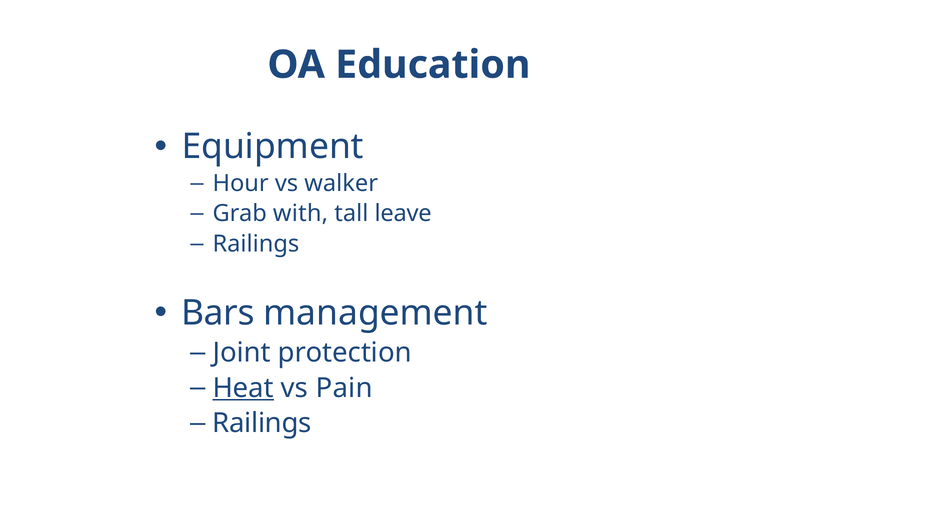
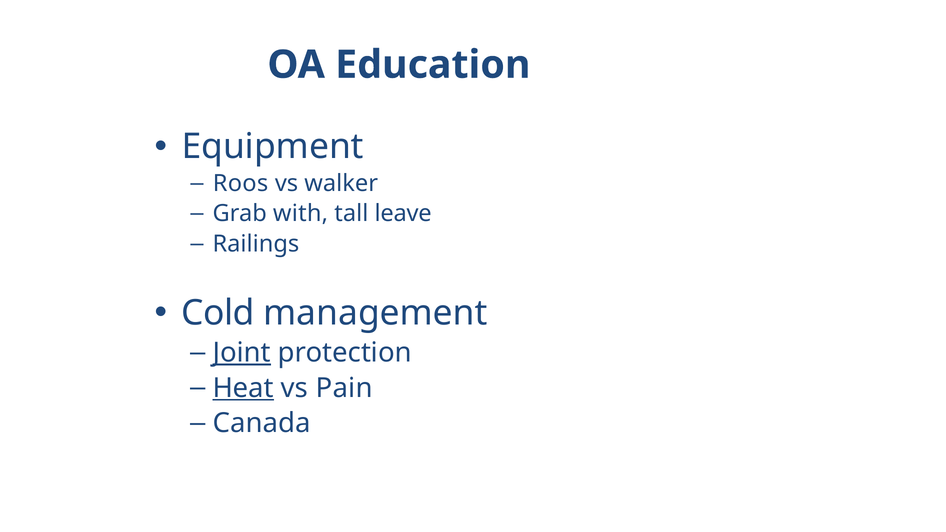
Hour: Hour -> Roos (241, 183)
Bars: Bars -> Cold (218, 313)
Joint underline: none -> present (242, 353)
Railings: Railings -> Canada (262, 423)
